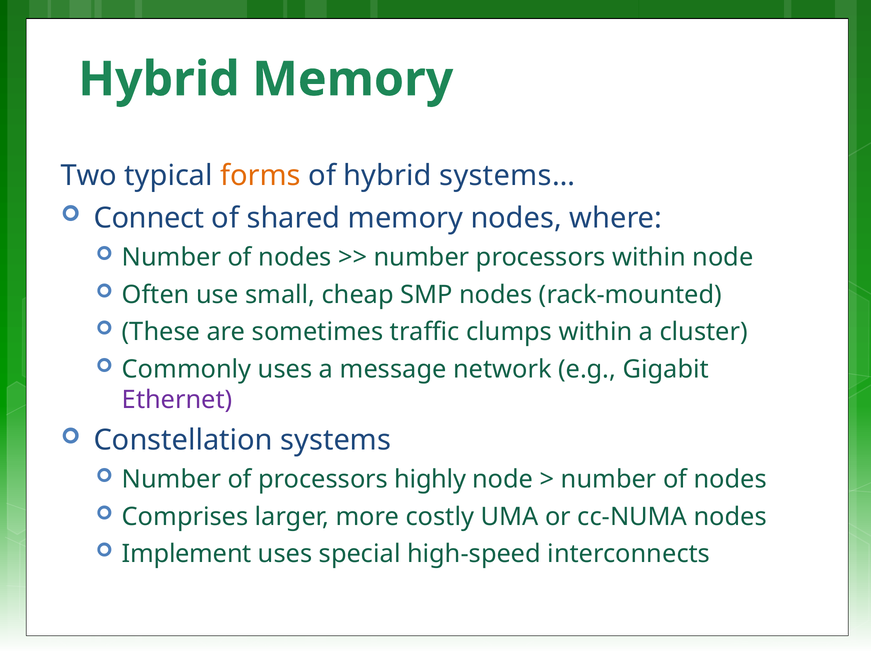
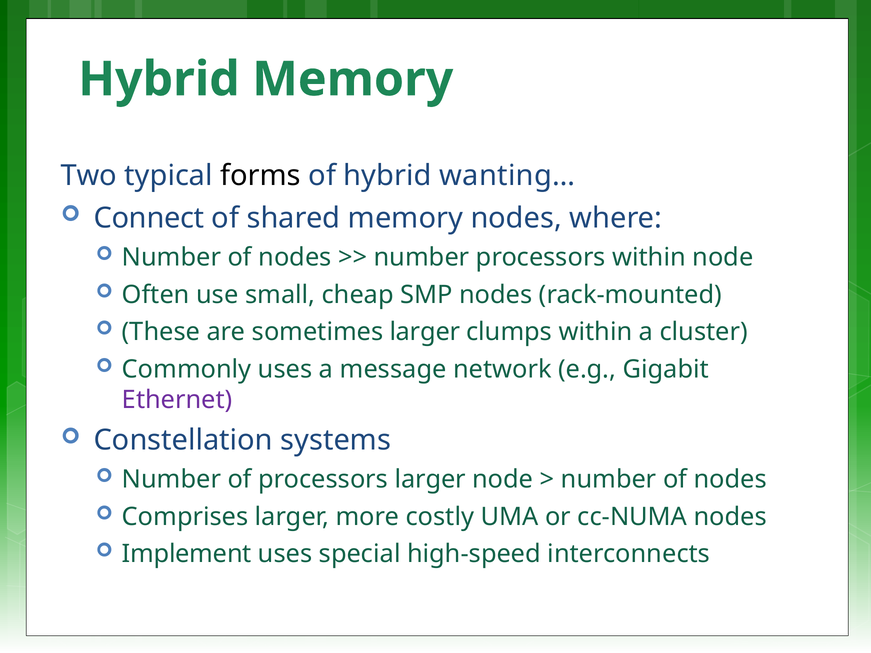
forms colour: orange -> black (261, 176)
systems…: systems… -> wanting… (507, 176)
sometimes traffic: traffic -> larger (425, 332)
processors highly: highly -> larger (430, 480)
